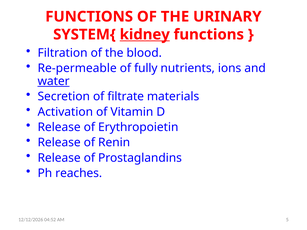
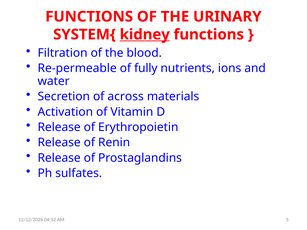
water underline: present -> none (54, 81)
filtrate: filtrate -> across (126, 97)
reaches: reaches -> sulfates (79, 173)
